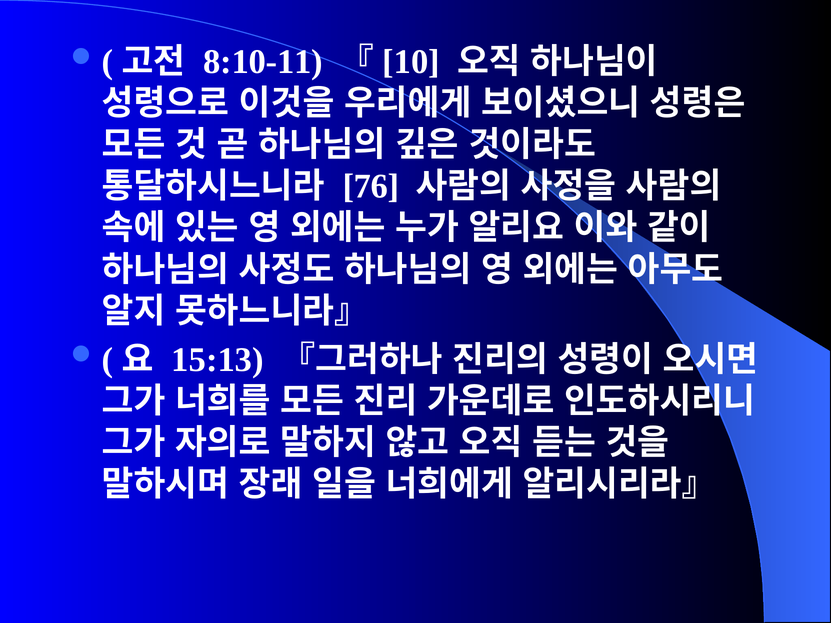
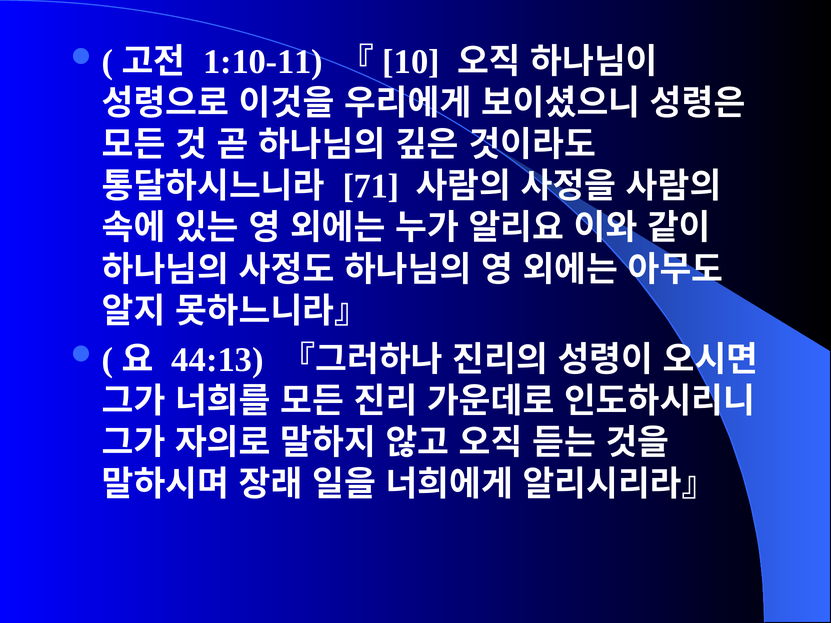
8:10-11: 8:10-11 -> 1:10-11 (263, 62)
76: 76 -> 71 (371, 187)
15:13: 15:13 -> 44:13 (218, 360)
